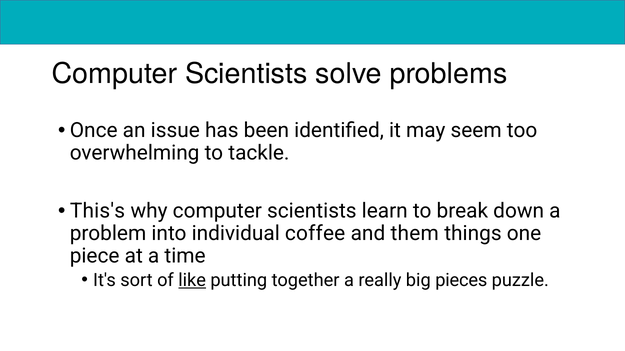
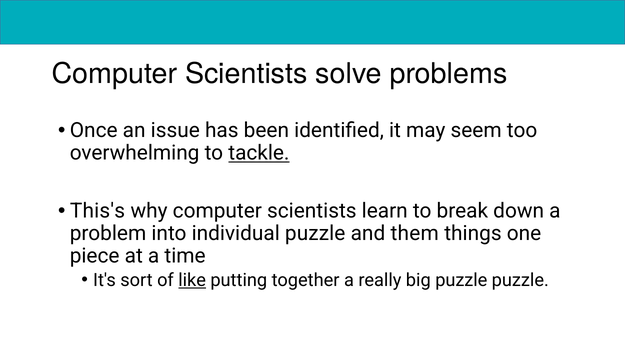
tackle underline: none -> present (259, 153)
individual coffee: coffee -> puzzle (315, 234)
big pieces: pieces -> puzzle (461, 281)
